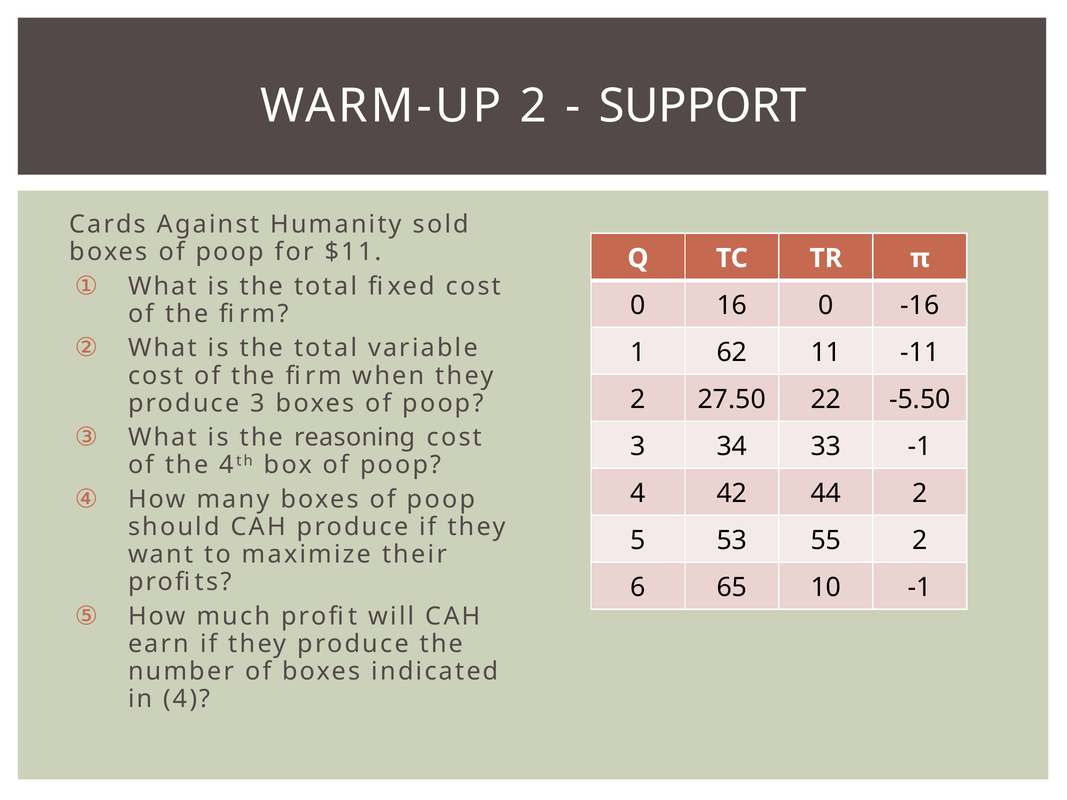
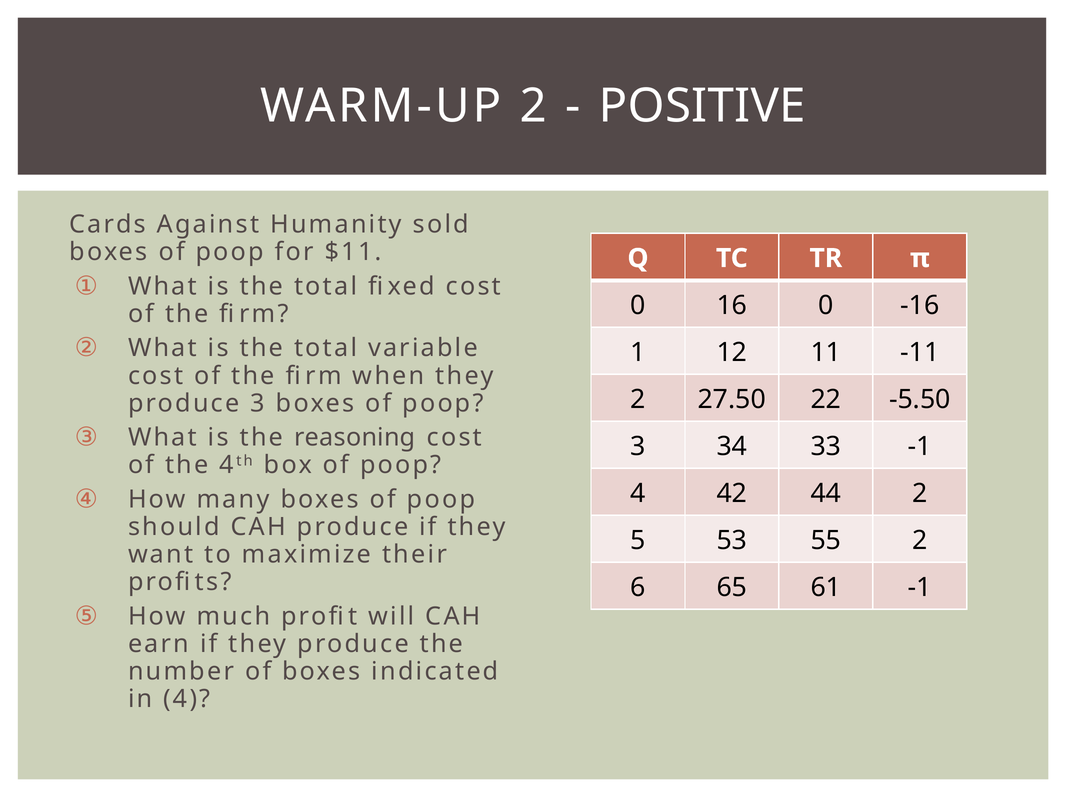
SUPPORT: SUPPORT -> POSITIVE (702, 106)
62: 62 -> 12 (732, 352)
10: 10 -> 61 (826, 587)
